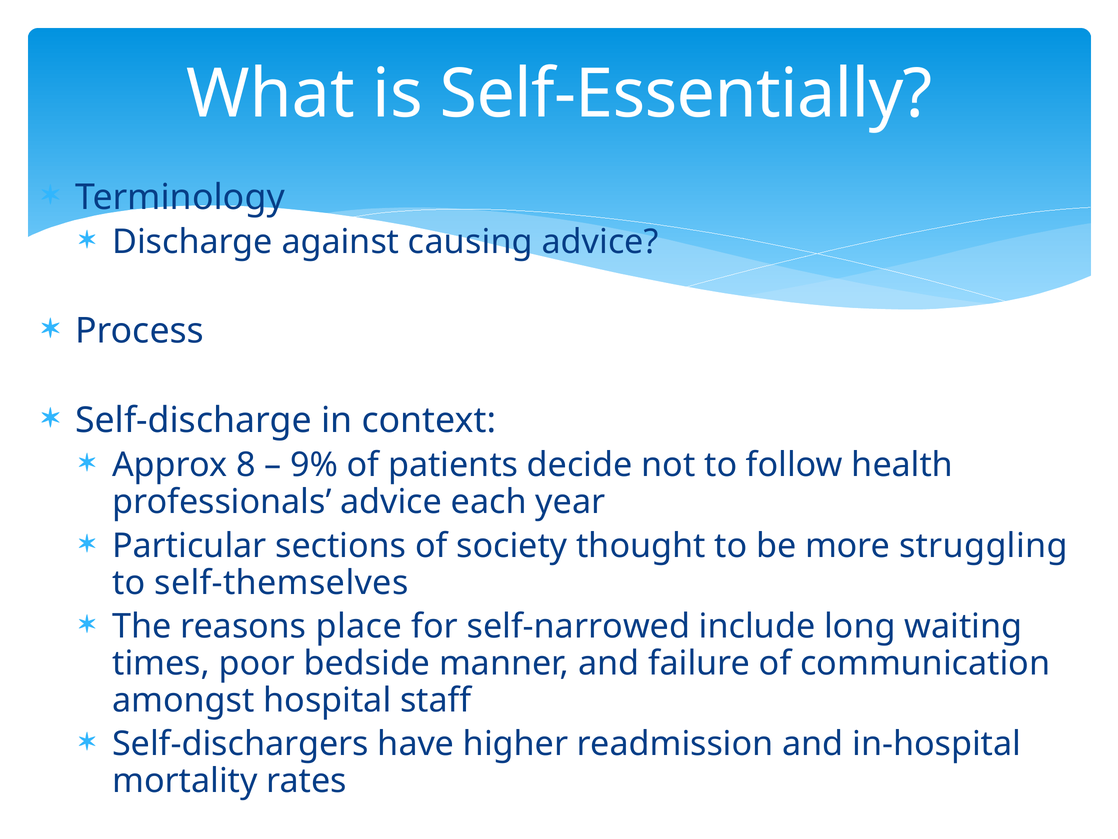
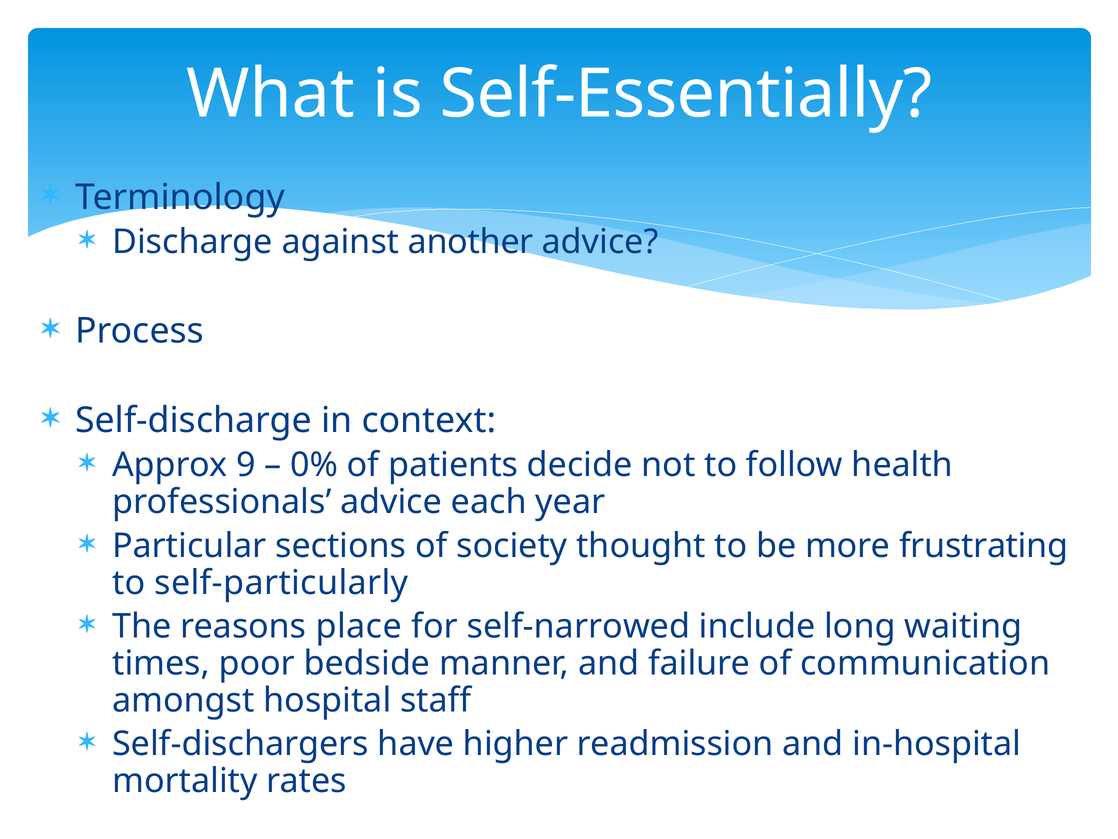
causing: causing -> another (471, 242)
8: 8 -> 9 (246, 465)
9%: 9% -> 0% (314, 465)
struggling: struggling -> frustrating (984, 546)
self-themselves: self-themselves -> self-particularly (281, 582)
